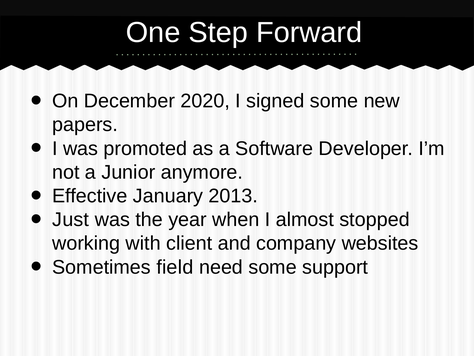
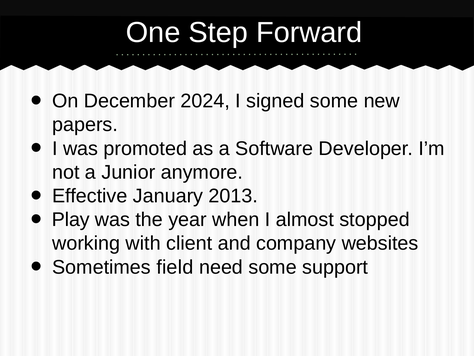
2020: 2020 -> 2024 (205, 101)
Just: Just -> Play (71, 219)
